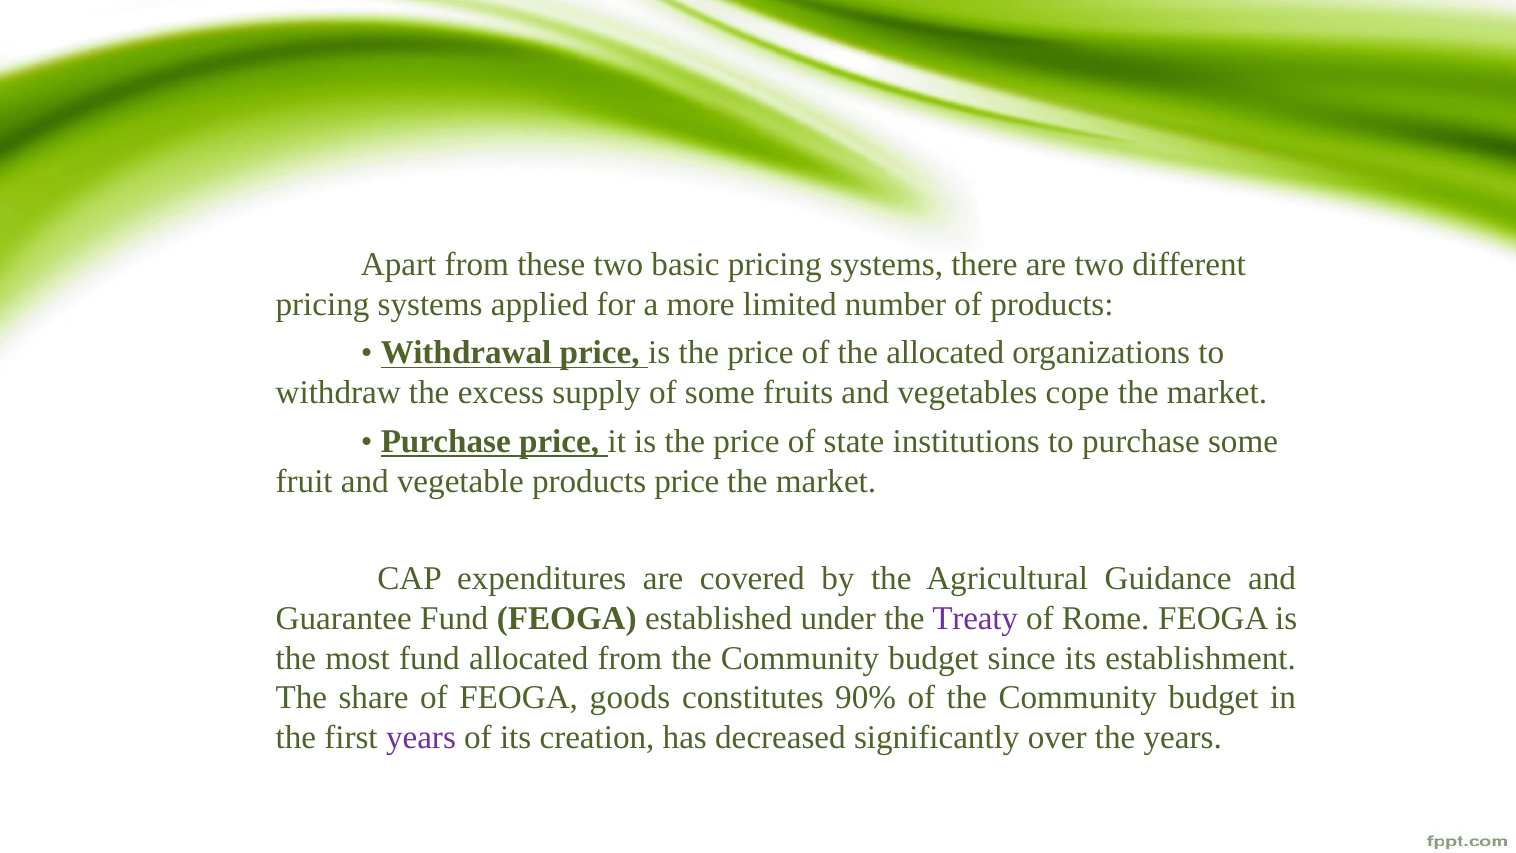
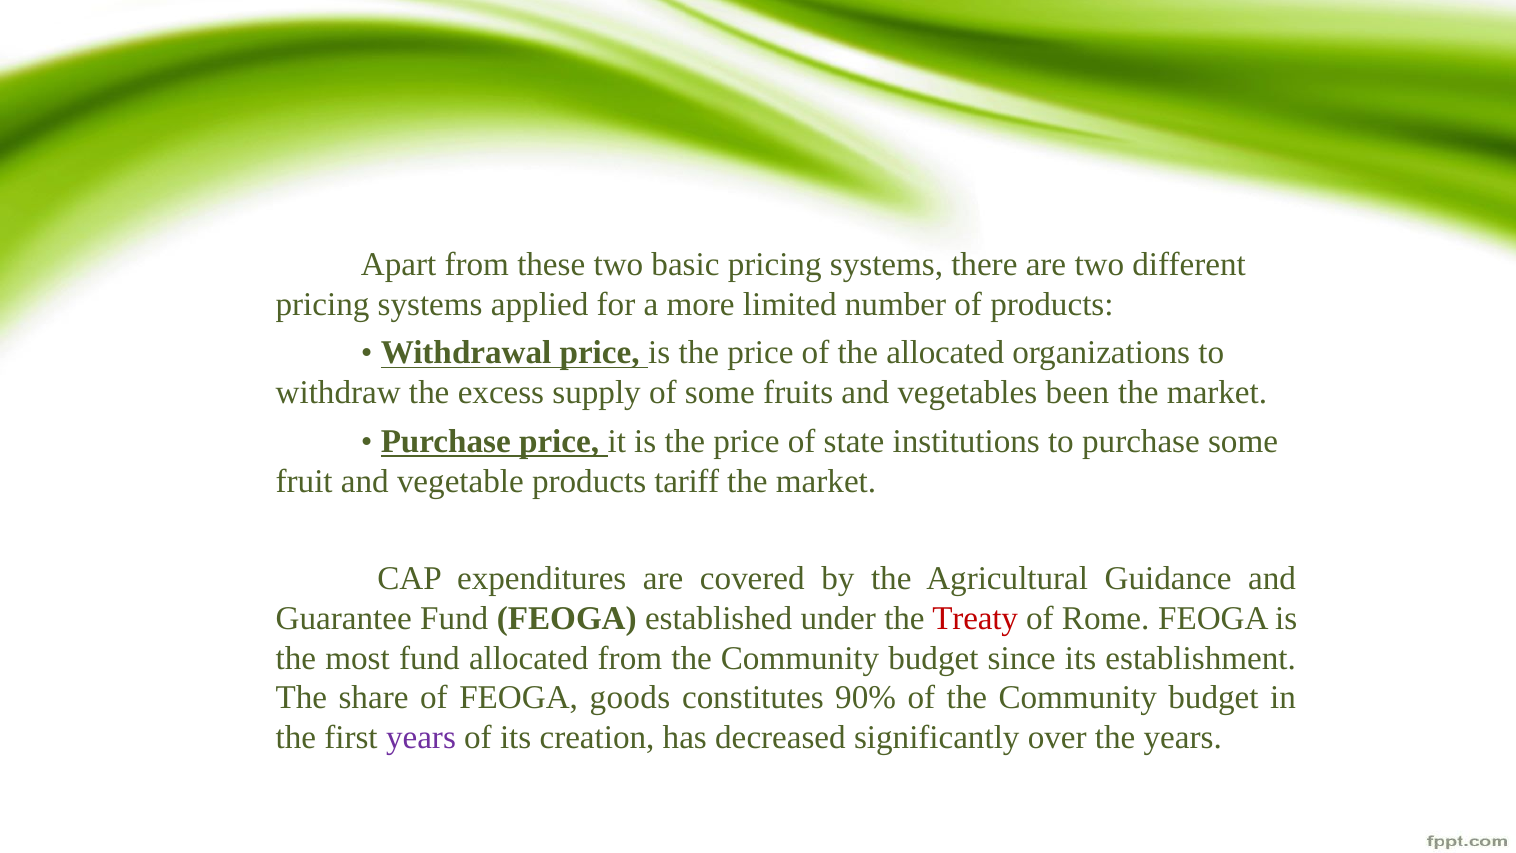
cope: cope -> been (1078, 393)
products price: price -> tariff (687, 481)
Treaty colour: purple -> red (975, 618)
